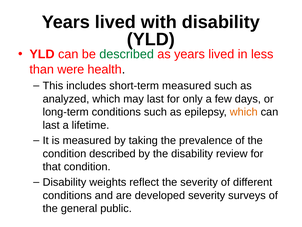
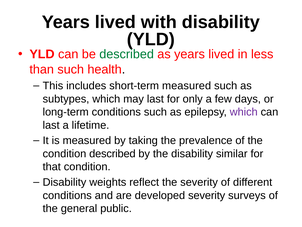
than were: were -> such (71, 69)
analyzed: analyzed -> subtypes (66, 99)
which colour: orange -> purple (244, 112)
review: review -> similar (232, 153)
